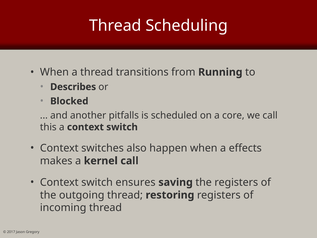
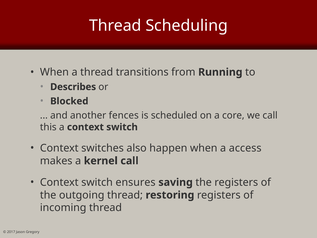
pitfalls: pitfalls -> fences (124, 115)
effects: effects -> access (245, 148)
